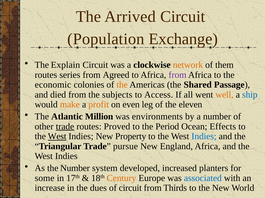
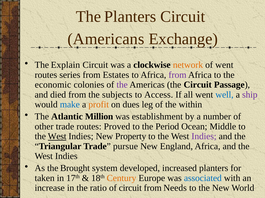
The Arrived: Arrived -> Planters (130, 17)
Population: Population -> Americans (106, 39)
of them: them -> went (224, 65)
Agreed: Agreed -> Estates (116, 75)
the colour: orange -> purple (122, 85)
the Shared: Shared -> Circuit (198, 85)
well colour: orange -> blue (224, 95)
ship colour: blue -> purple (250, 95)
make colour: orange -> blue (70, 105)
even: even -> dues (131, 105)
eleven: eleven -> within (190, 105)
environments: environments -> establishment (157, 117)
trade underline: present -> none (65, 127)
Effects: Effects -> Middle (223, 127)
Indies colour: blue -> purple (204, 137)
the Number: Number -> Brought (75, 169)
some: some -> taken (45, 179)
dues: dues -> ratio (98, 189)
Thirds: Thirds -> Needs (175, 189)
